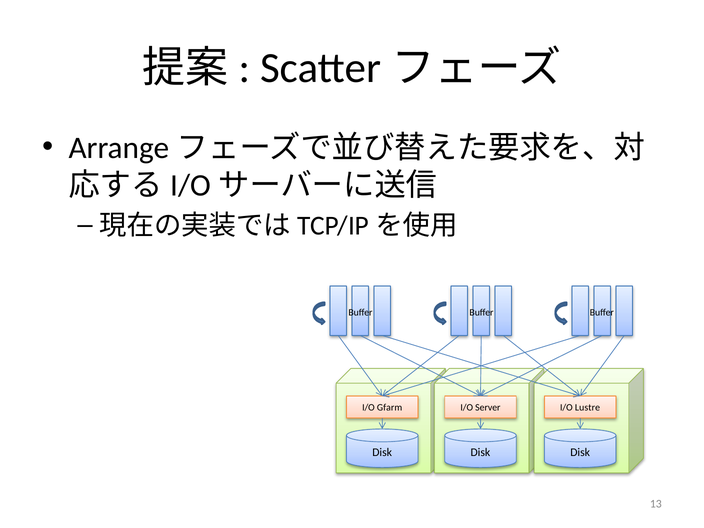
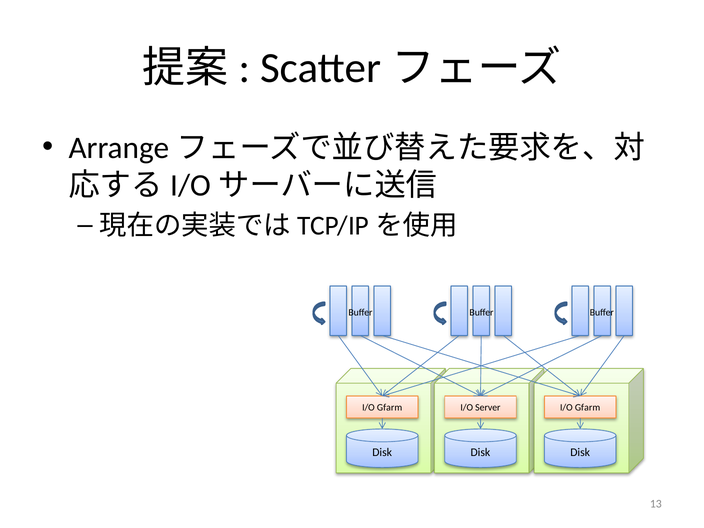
Lustre: Lustre -> Gfarm (588, 408)
